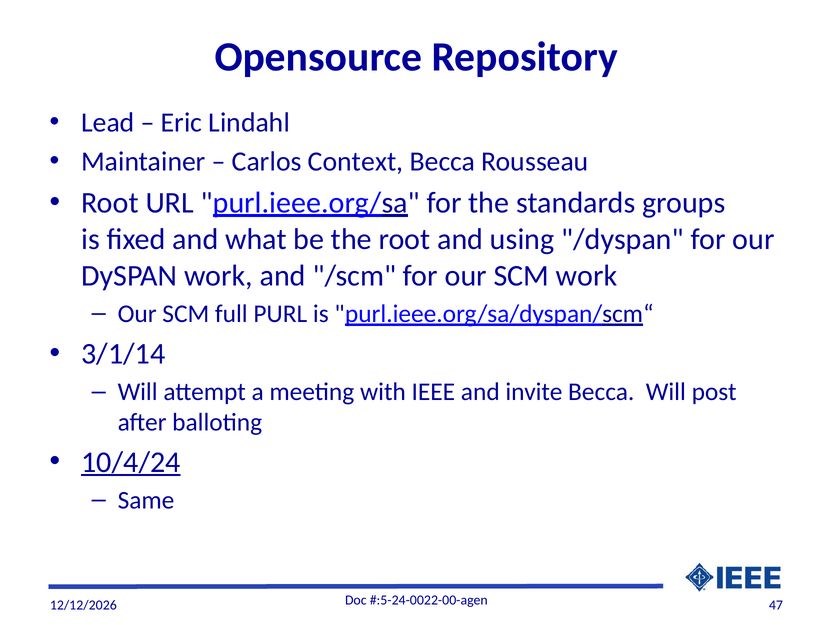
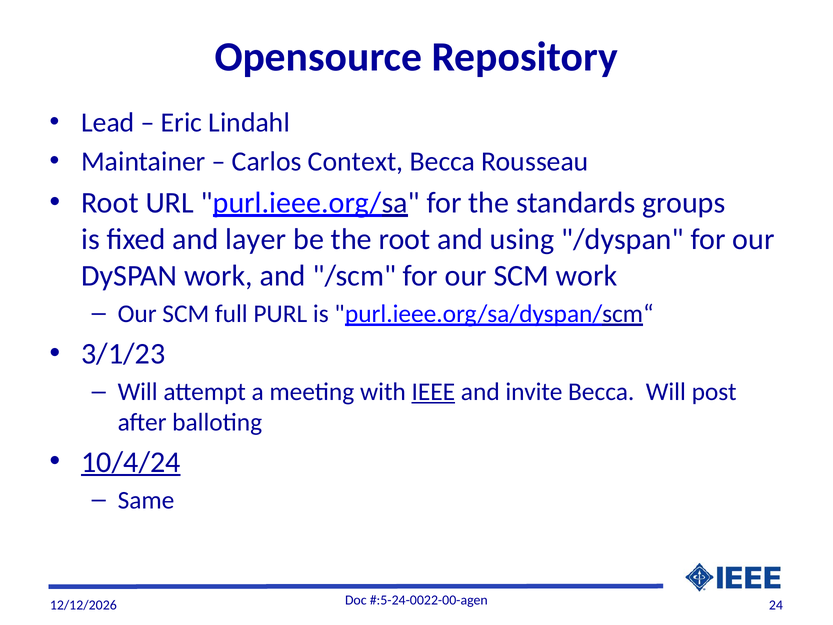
what: what -> layer (256, 239)
3/1/14: 3/1/14 -> 3/1/23 (123, 354)
IEEE underline: none -> present (433, 392)
47: 47 -> 24 (776, 605)
